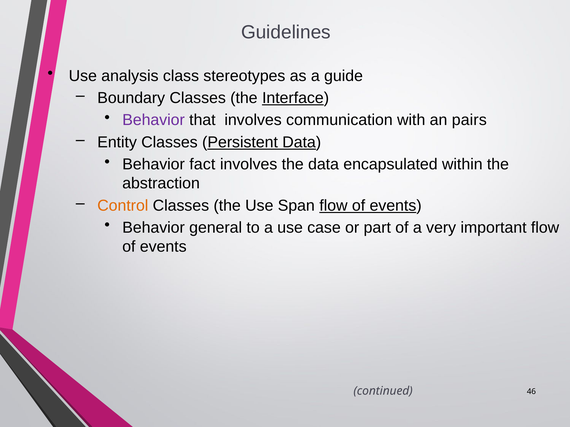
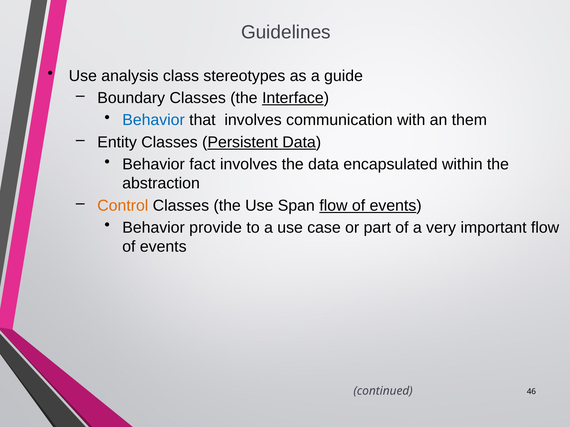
Behavior colour: purple -> blue (154, 120)
pairs: pairs -> them (469, 120)
general: general -> provide (216, 228)
